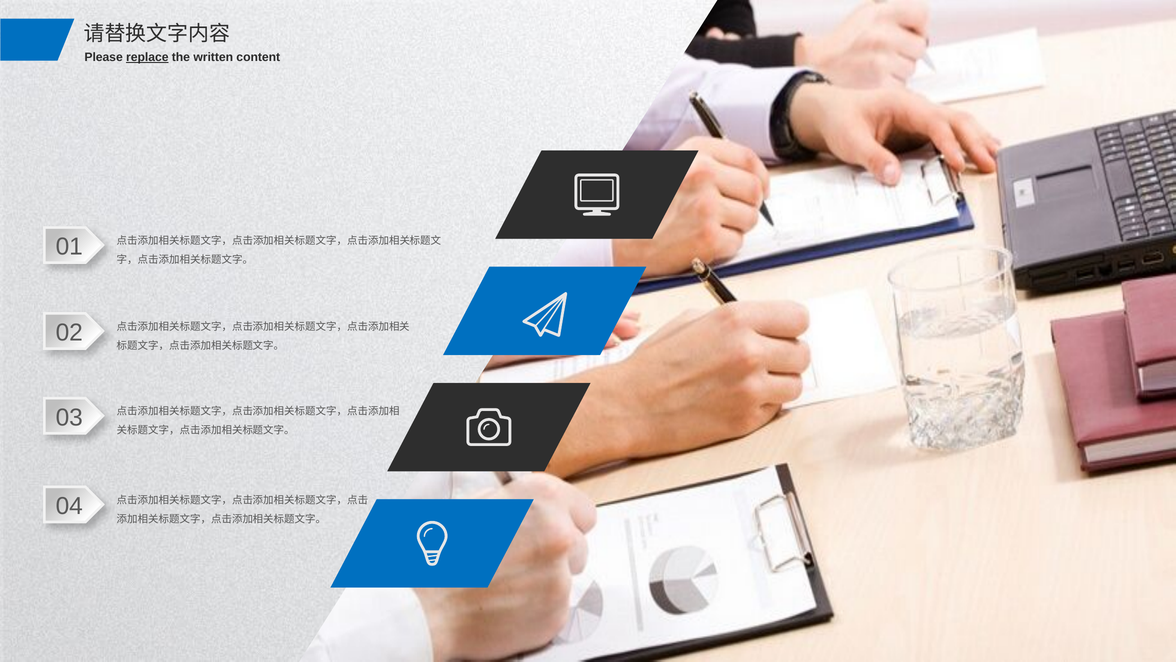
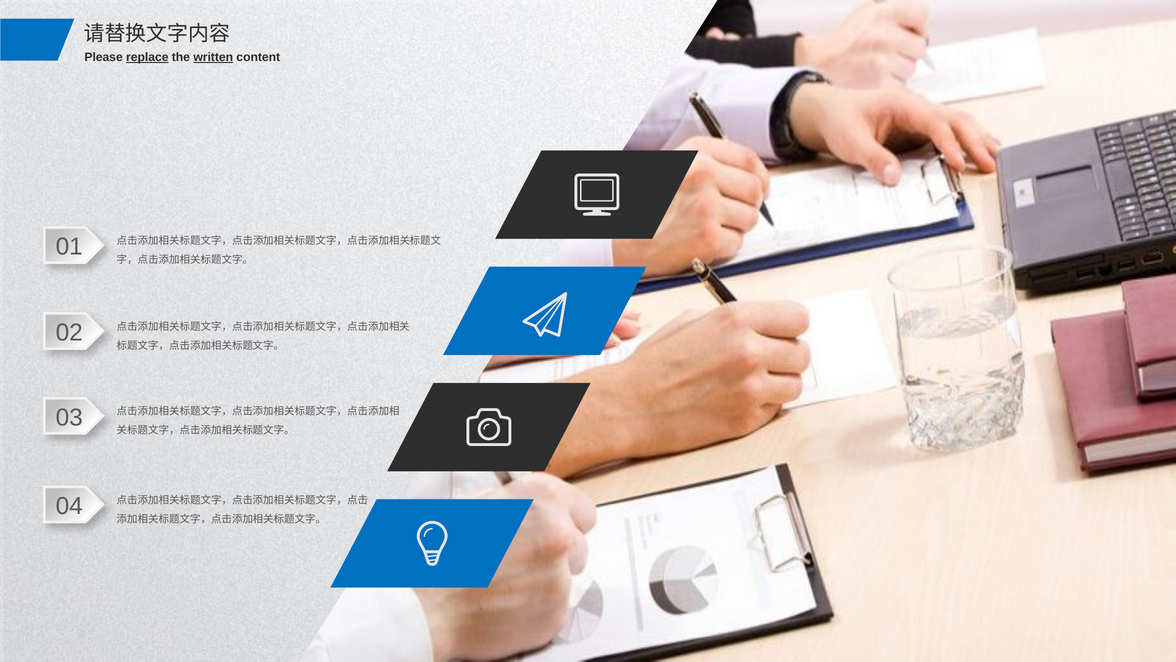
written underline: none -> present (213, 57)
